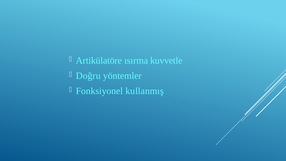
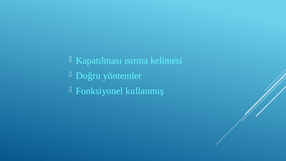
Artikülatöre: Artikülatöre -> Kapatılması (99, 61)
kuvvetle: kuvvetle -> kelimesi (166, 61)
